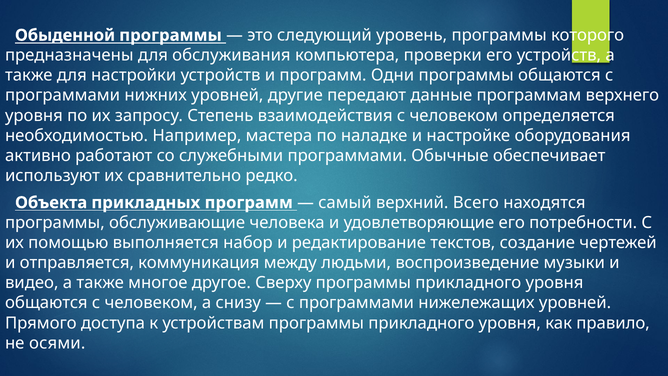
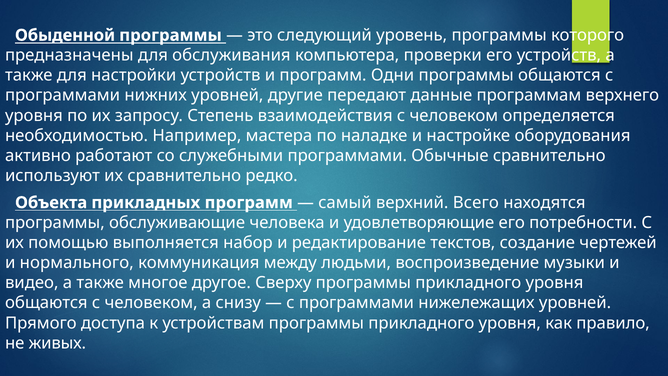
Обычные обеспечивает: обеспечивает -> сравнительно (549, 155)
отправляется: отправляется -> нормального (77, 263)
осями: осями -> живых (57, 343)
